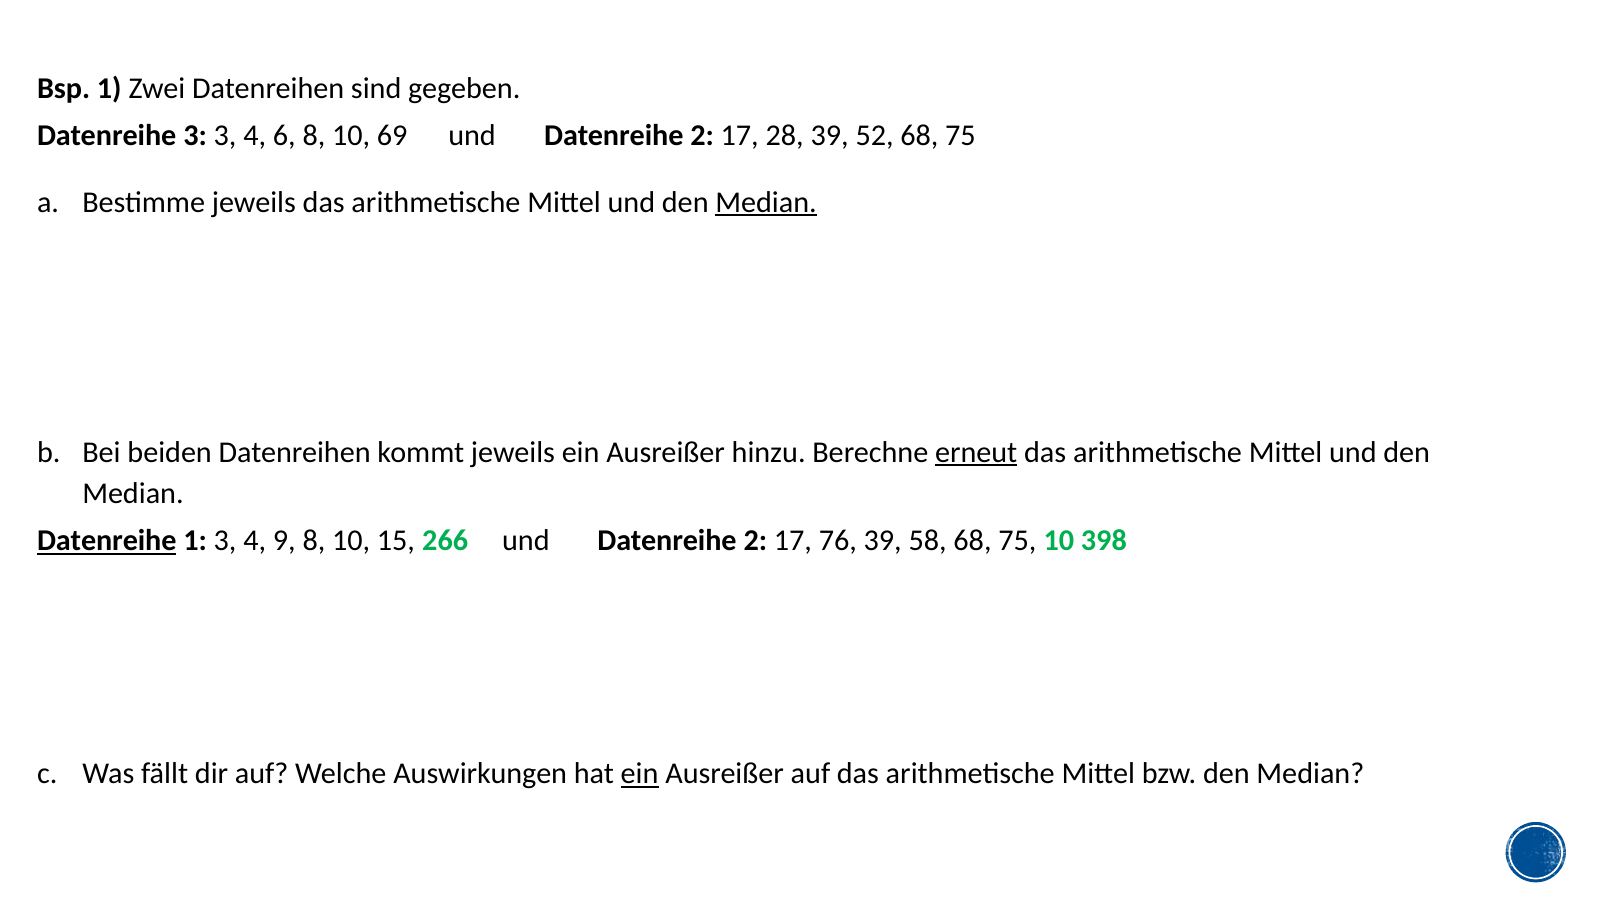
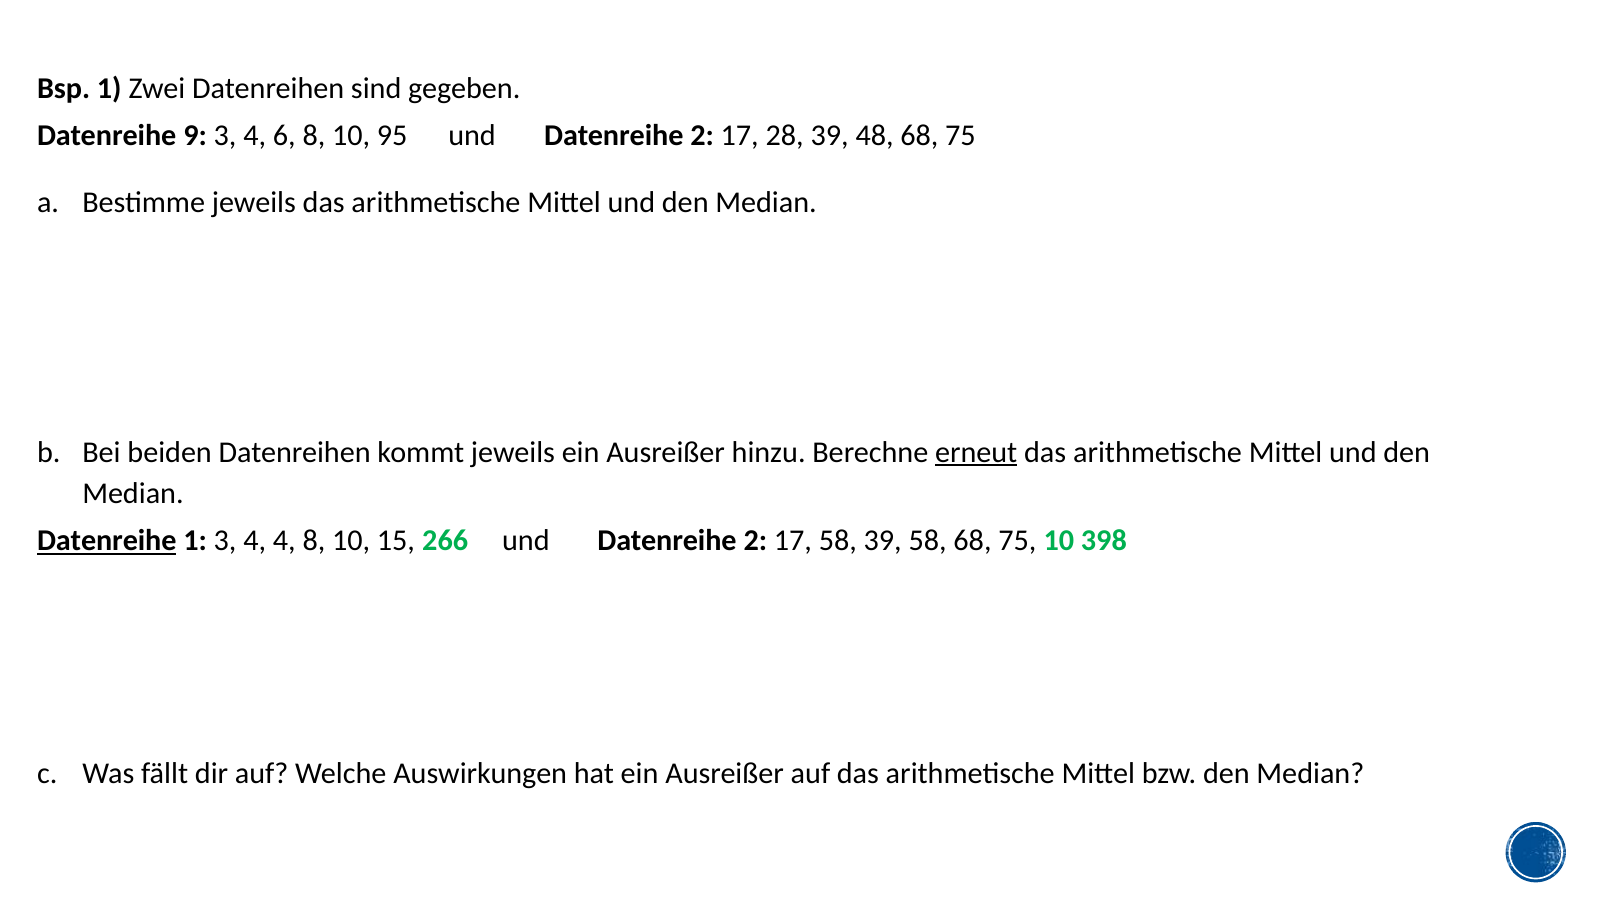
Datenreihe 3: 3 -> 9 (195, 136)
69: 69 -> 95 (392, 136)
52: 52 -> 48 (875, 136)
Median underline: present -> none (766, 202)
4 9: 9 -> 4 (284, 541)
17 76: 76 -> 58 (838, 541)
ein underline: present -> none (640, 774)
